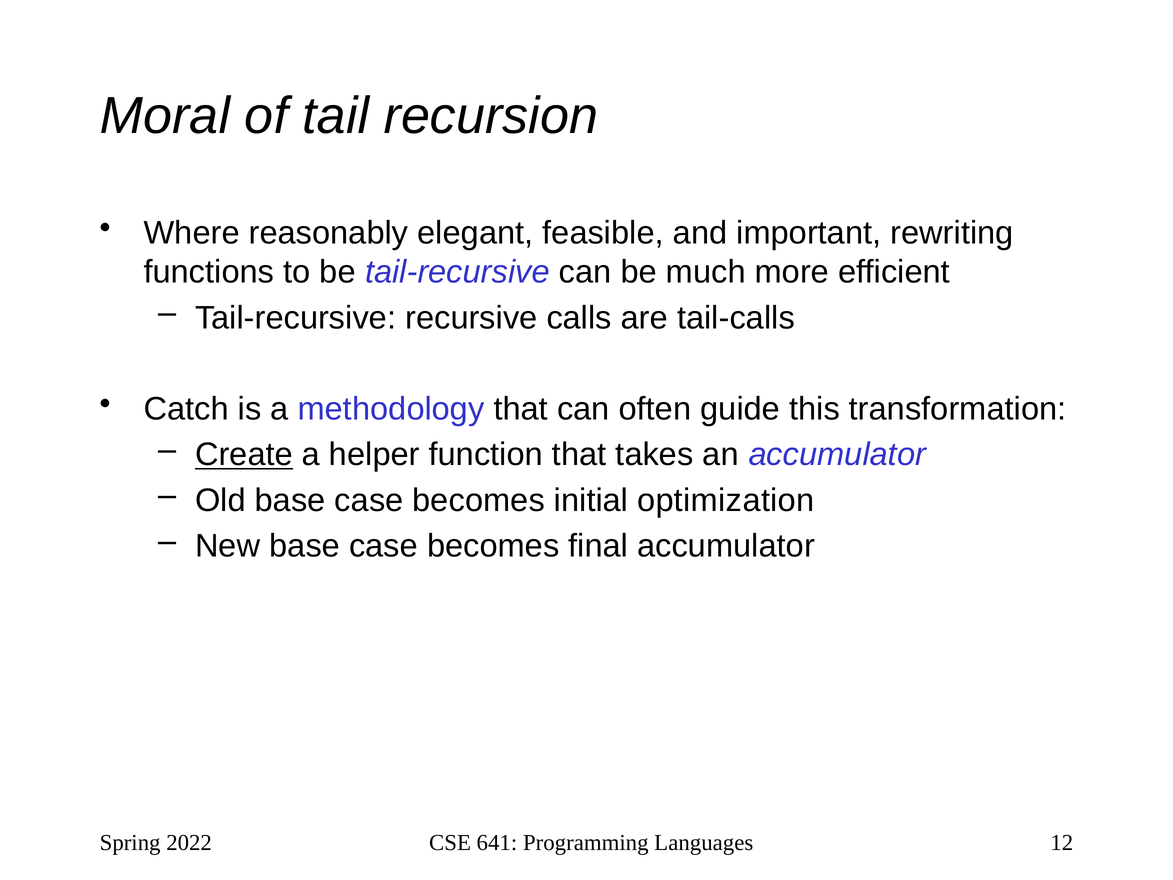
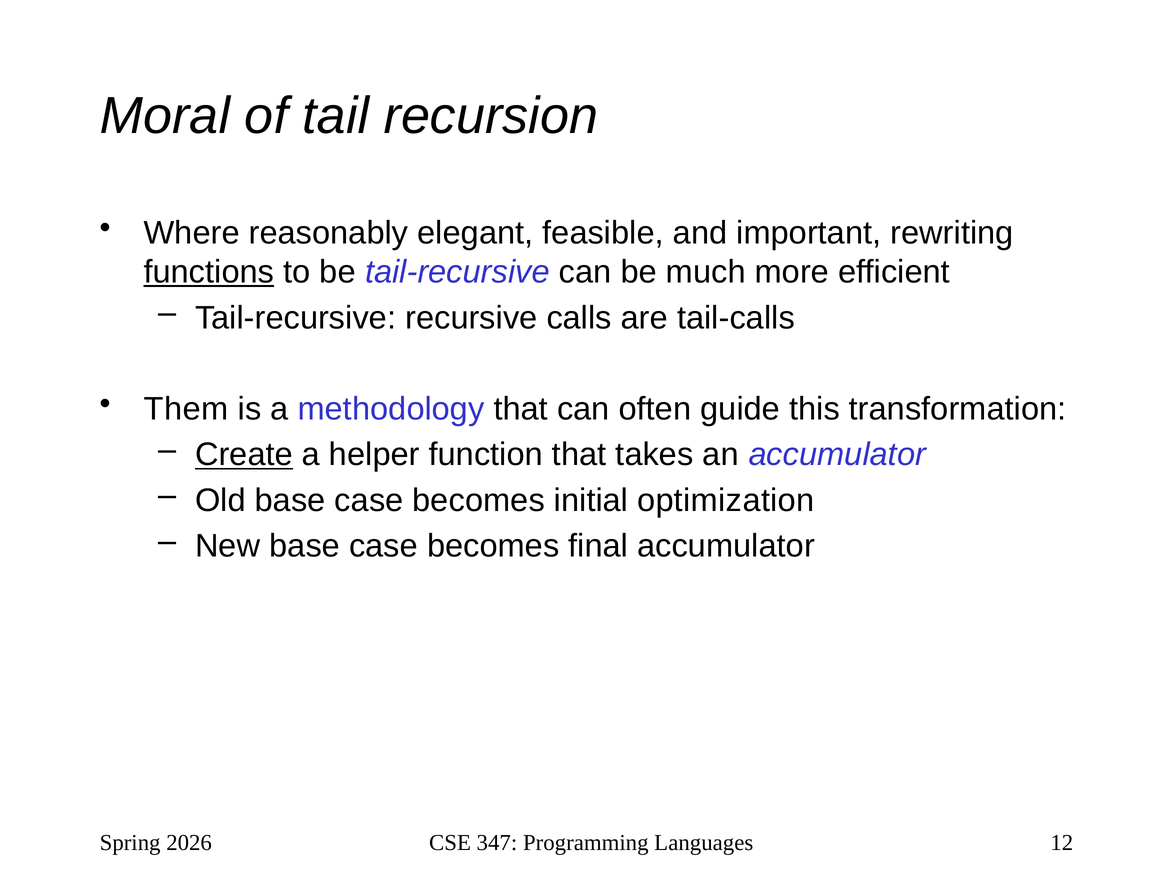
functions underline: none -> present (209, 272)
Catch: Catch -> Them (186, 409)
2022: 2022 -> 2026 (189, 842)
641: 641 -> 347 (497, 842)
